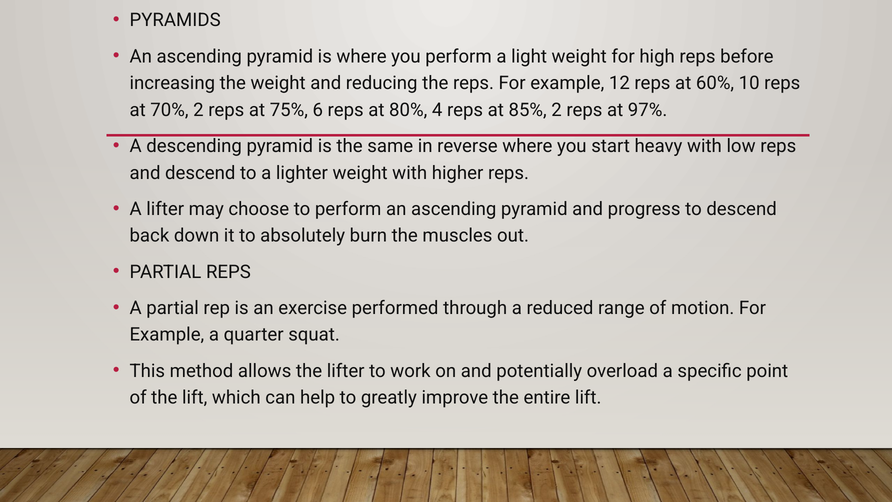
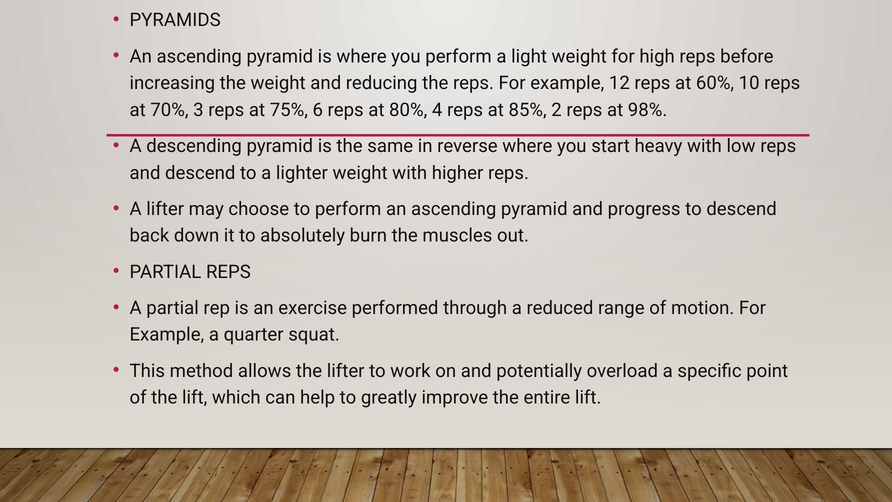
70% 2: 2 -> 3 (198, 110)
97%: 97% -> 98% (648, 110)
